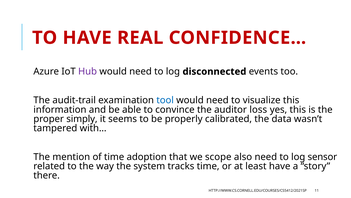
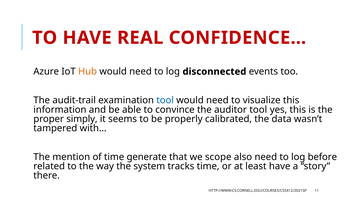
Hub colour: purple -> orange (88, 71)
auditor loss: loss -> tool (258, 109)
adoption: adoption -> generate (147, 156)
sensor: sensor -> before (322, 156)
